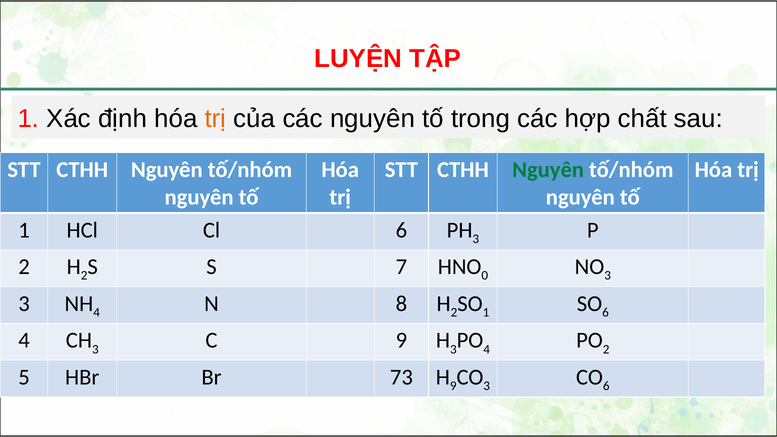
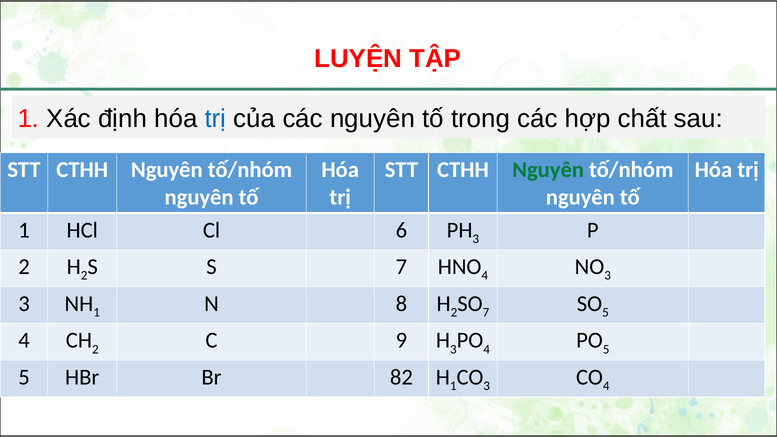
trị colour: orange -> blue (215, 119)
0: 0 -> 4 (485, 276)
4: 4 -> 1 (97, 312)
1: 1 -> 7 (486, 312)
6: 6 -> 5 (605, 312)
3: 3 -> 2 (95, 349)
2: 2 -> 5 (606, 349)
73: 73 -> 82 (401, 377)
9: 9 -> 1 (453, 386)
6: 6 -> 4 (606, 386)
